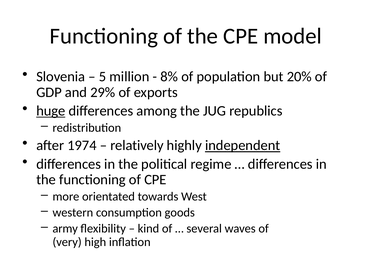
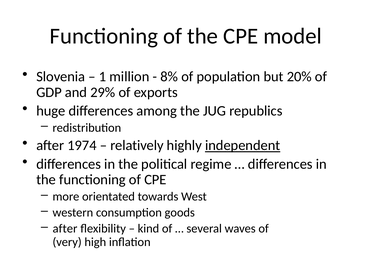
5: 5 -> 1 (103, 77)
huge underline: present -> none (51, 111)
army: army -> after (65, 229)
